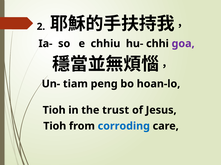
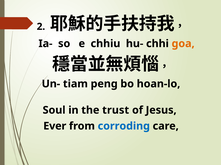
goa colour: purple -> orange (183, 44)
Tioh: Tioh -> Soul (54, 111)
Tioh: Tioh -> Ever (55, 127)
